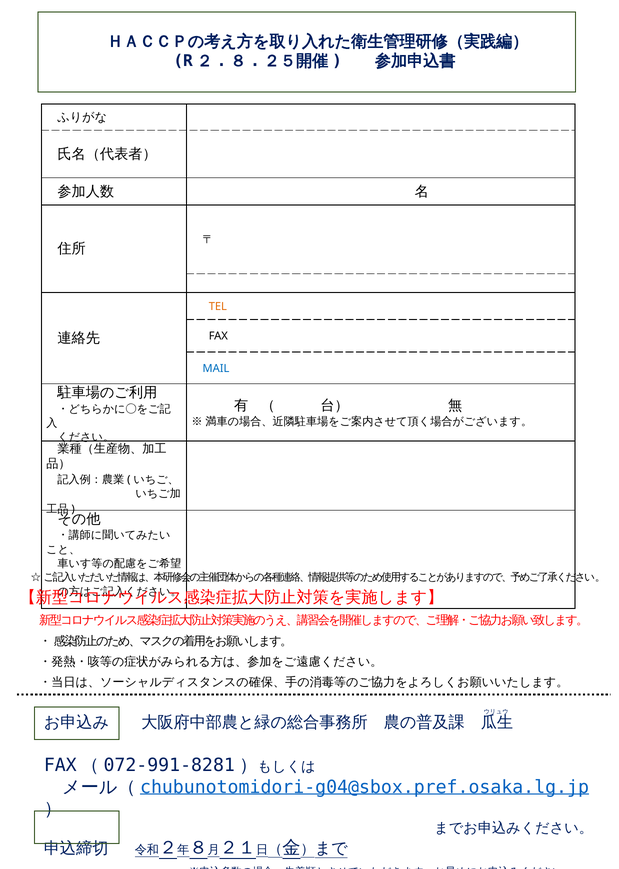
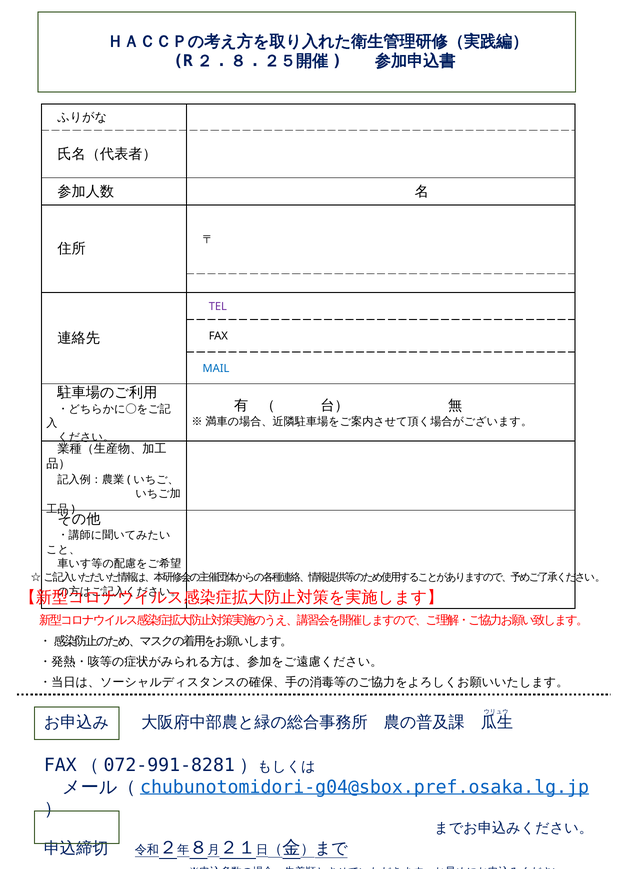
TEL colour: orange -> purple (218, 306)
